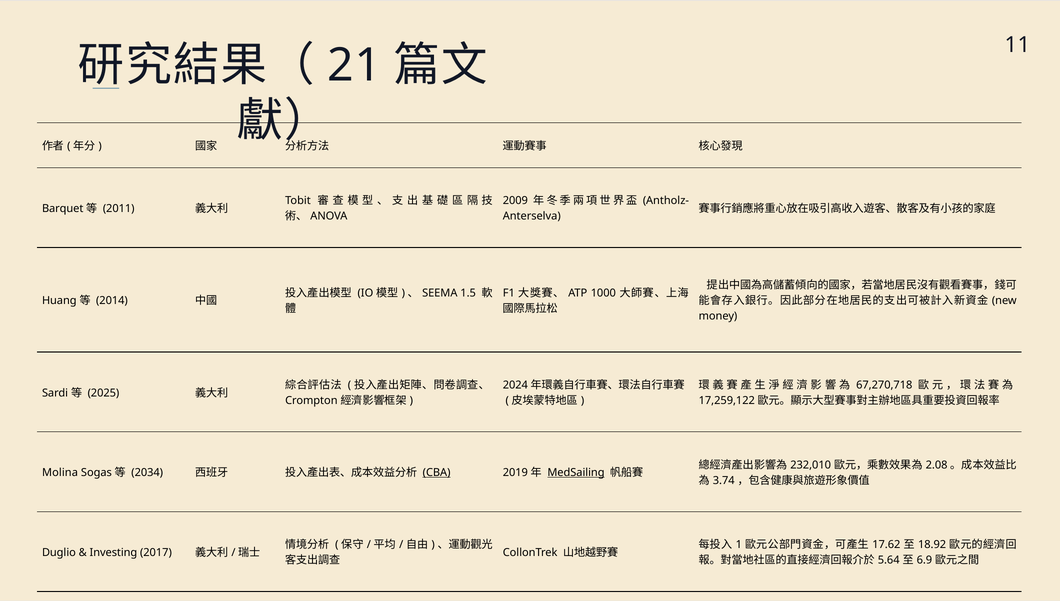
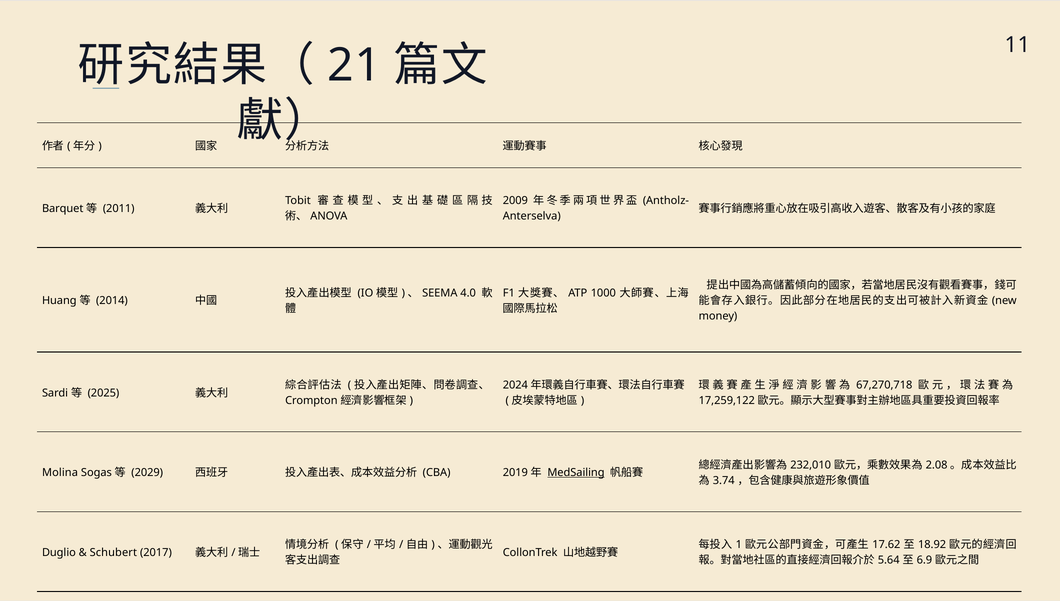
1.5: 1.5 -> 4.0 (468, 293)
2034: 2034 -> 2029 (147, 472)
CBA underline: present -> none (437, 472)
Investing: Investing -> Schubert (113, 552)
